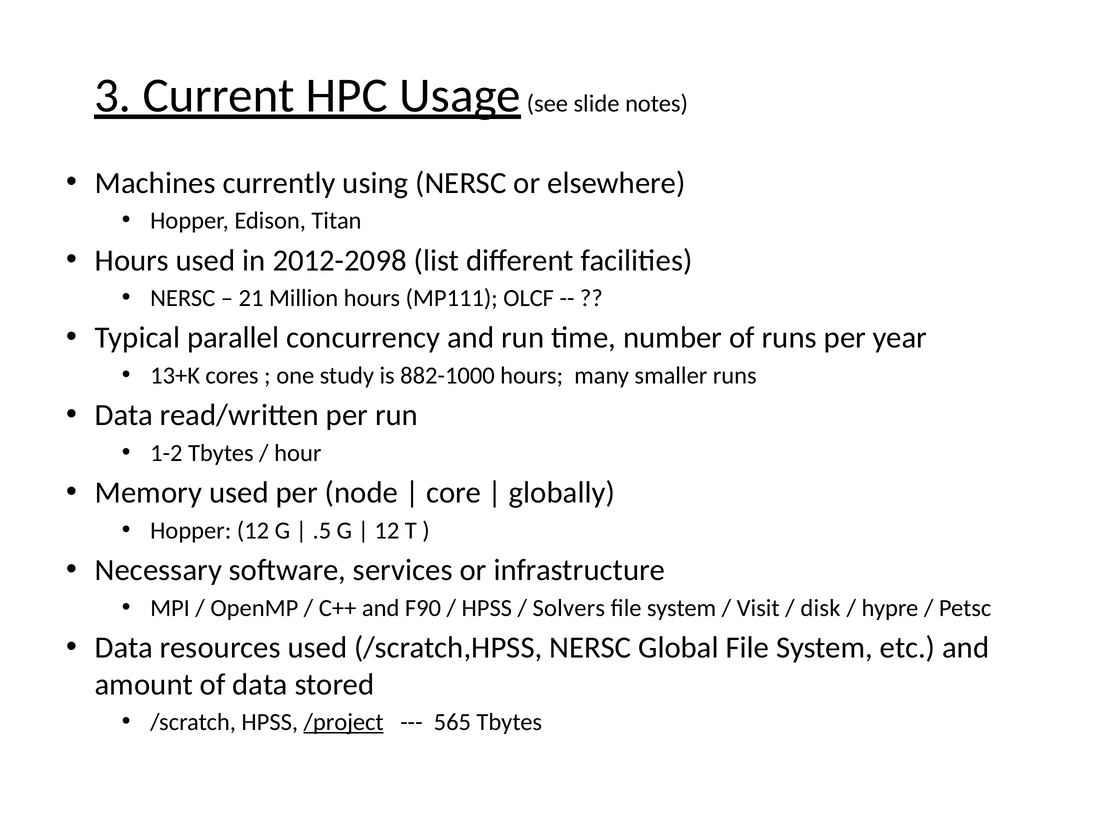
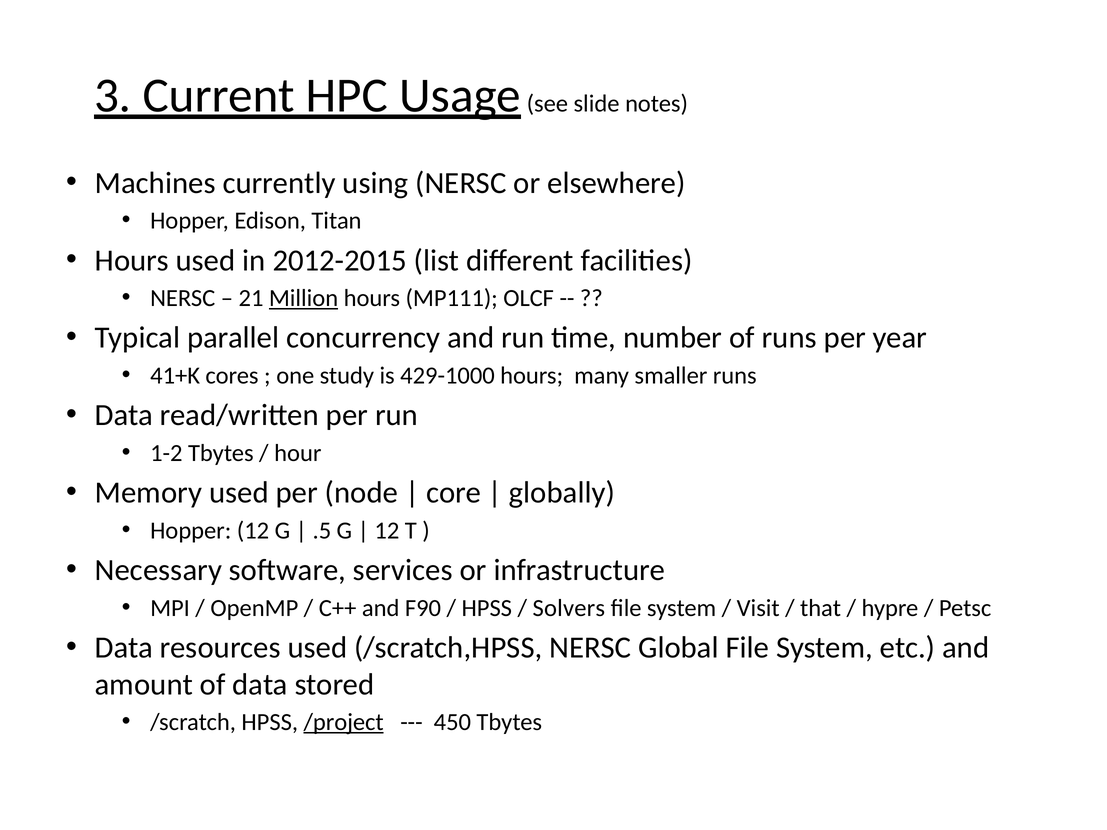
2012-2098: 2012-2098 -> 2012-2015 (340, 260)
Million underline: none -> present (304, 298)
13+K: 13+K -> 41+K (175, 376)
882-1000: 882-1000 -> 429-1000 (447, 376)
disk: disk -> that (821, 608)
565: 565 -> 450 (452, 723)
